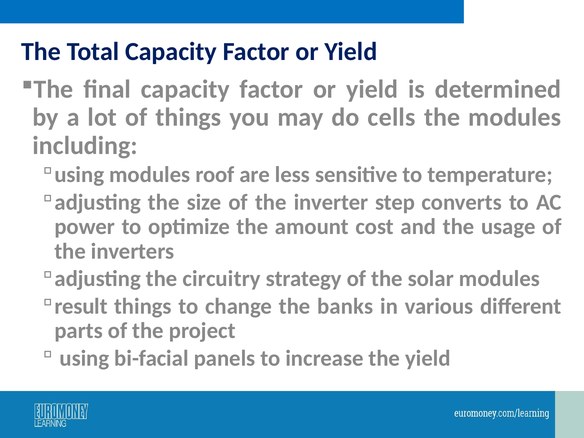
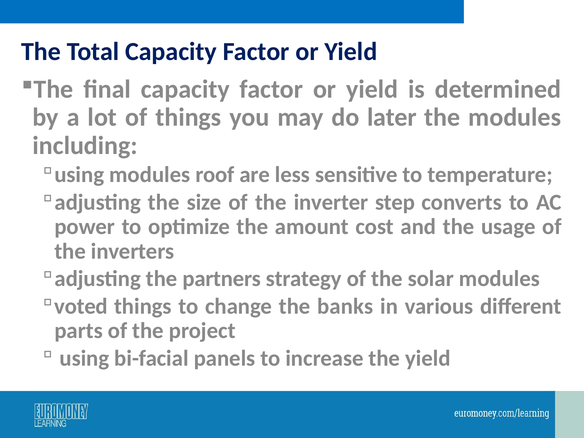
cells: cells -> later (392, 117)
circuitry: circuitry -> partners (222, 279)
result: result -> voted (81, 306)
